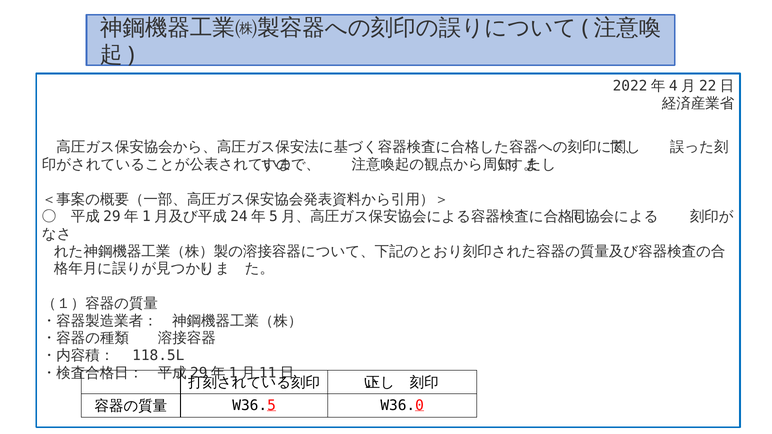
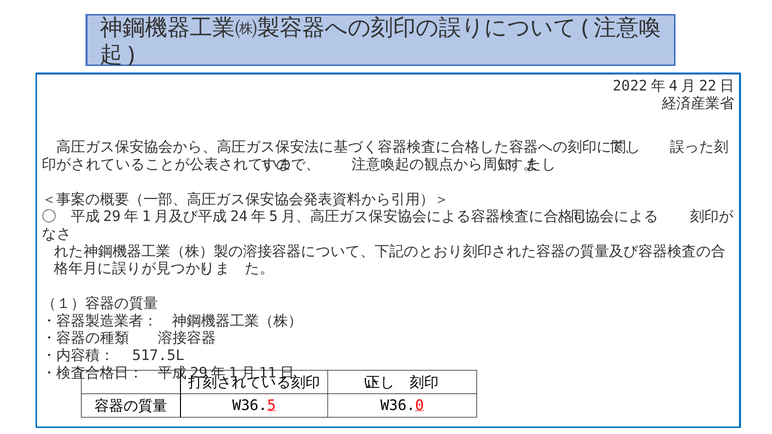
118.5L: 118.5L -> 517.5L (158, 356)
